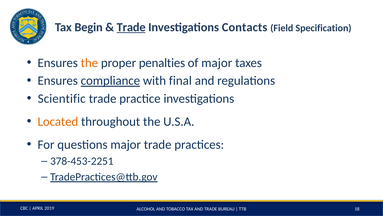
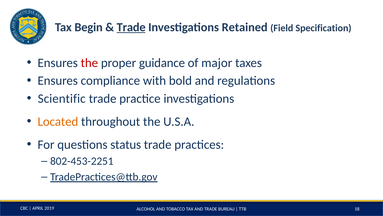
Contacts: Contacts -> Retained (245, 27)
the colour: orange -> red (89, 63)
penalties: penalties -> guidance (162, 63)
compliance underline: present -> none (110, 81)
final: final -> bold (180, 81)
questions major: major -> status (126, 144)
378-453-2251: 378-453-2251 -> 802-453-2251 (82, 161)
